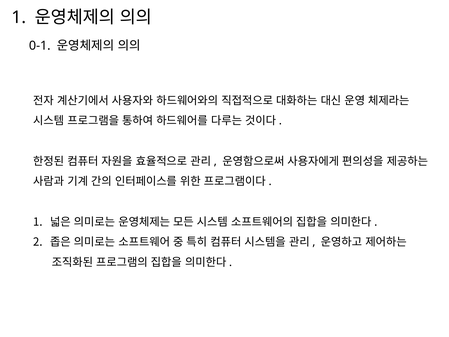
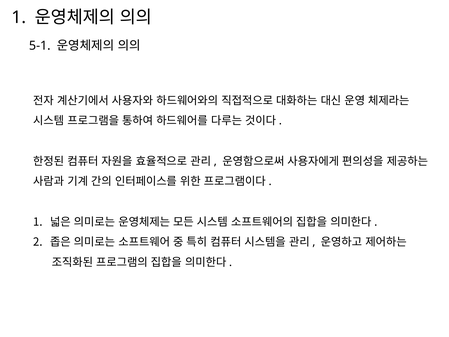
0-1: 0-1 -> 5-1 (40, 46)
